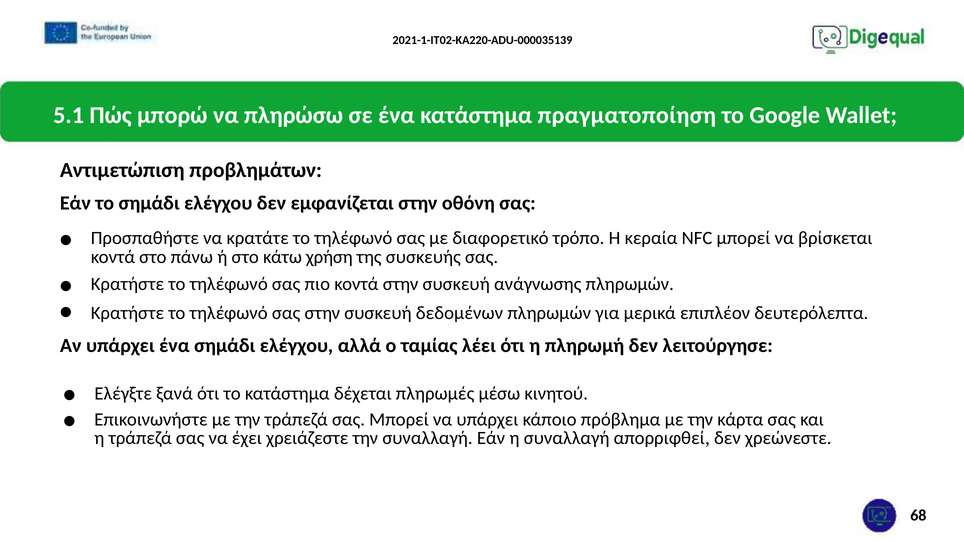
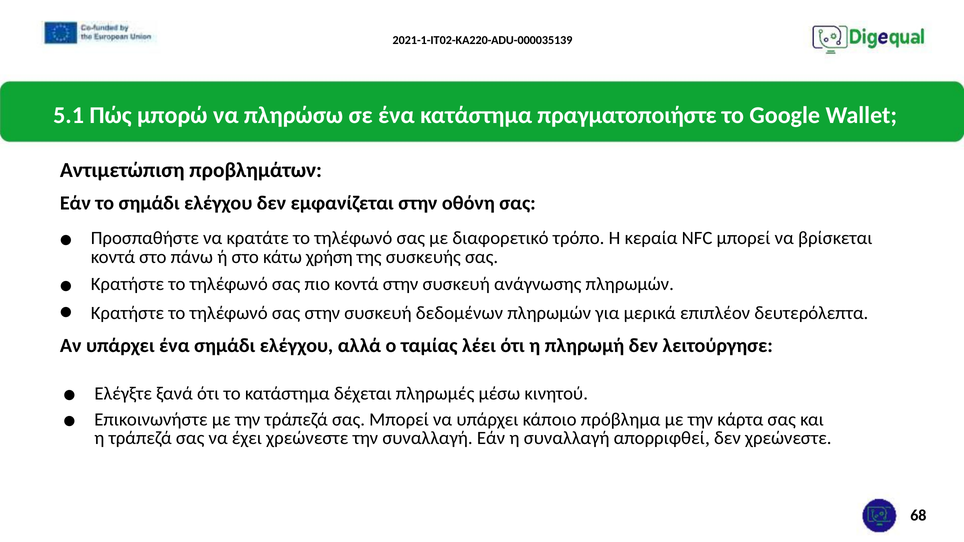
πραγματοποίηση: πραγματοποίηση -> πραγματοποιήστε (627, 115)
έχει χρειάζεστε: χρειάζεστε -> χρεώνεστε (307, 439)
